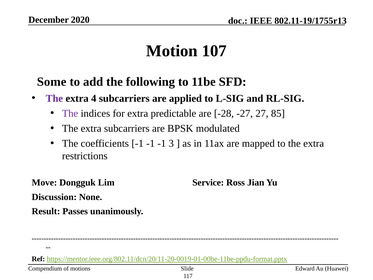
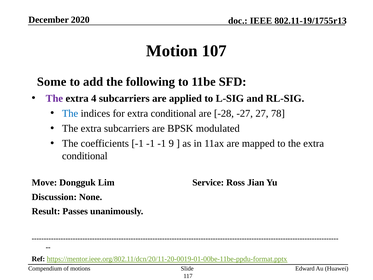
The colour: purple -> blue (70, 113)
for extra predictable: predictable -> conditional (173, 113)
85: 85 -> 78 (278, 113)
3: 3 -> 9 (171, 143)
restrictions: restrictions -> conditional (85, 156)
